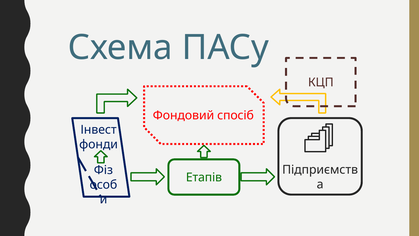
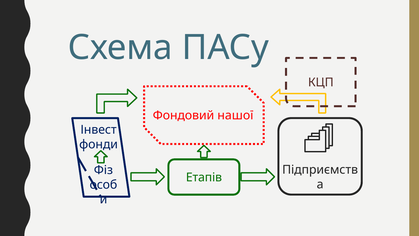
спосіб: спосіб -> нашої (235, 115)
